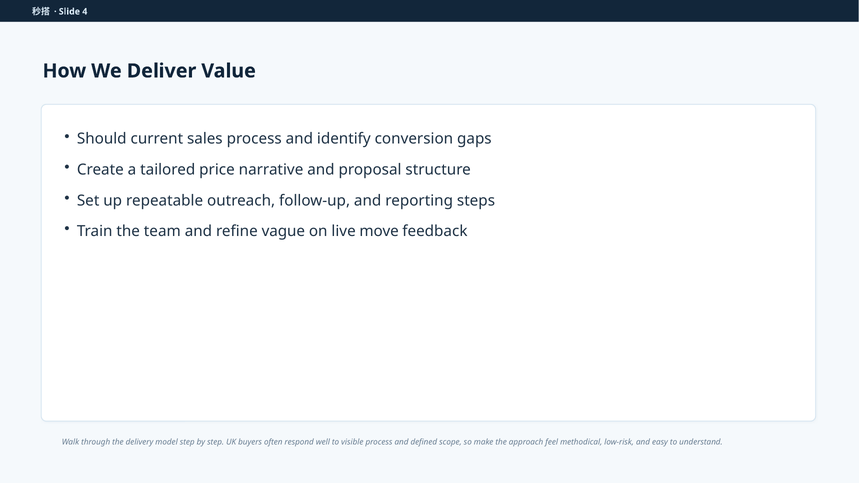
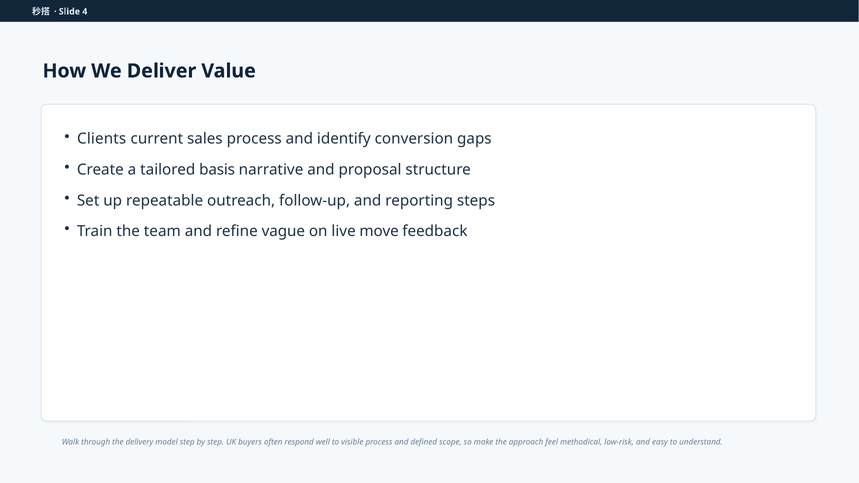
Should: Should -> Clients (102, 139)
price: price -> basis (217, 170)
